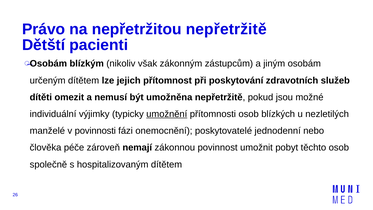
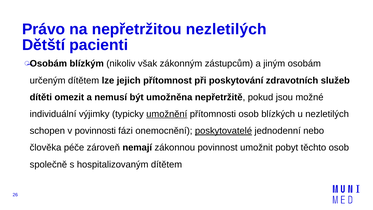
nepřetržitou nepřetržitě: nepřetržitě -> nezletilých (226, 29)
manželé: manželé -> schopen (47, 131)
poskytovatelé underline: none -> present (223, 131)
